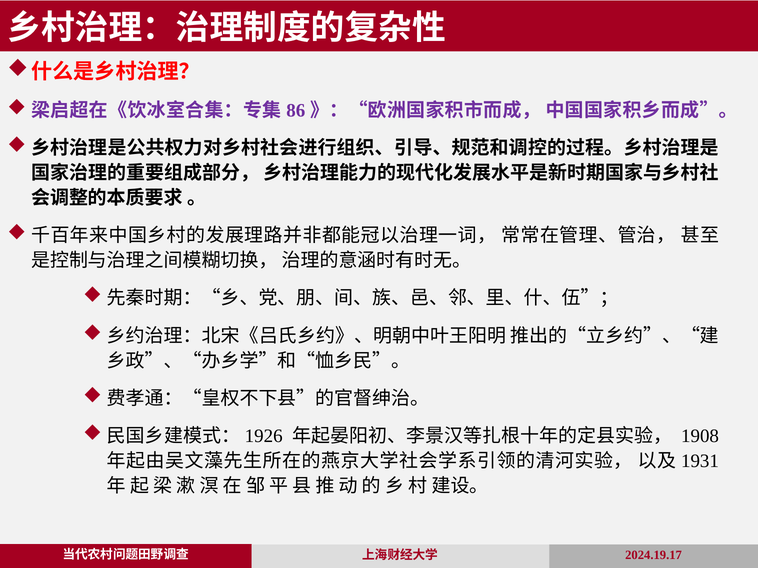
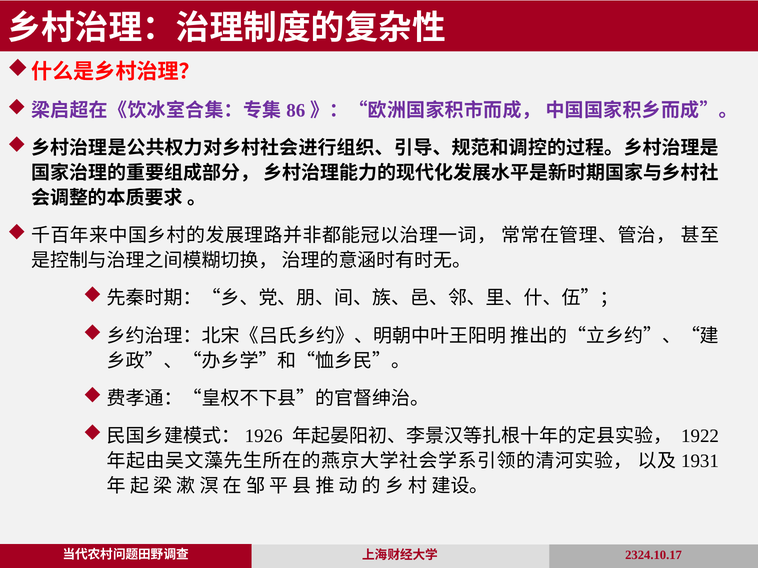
1908: 1908 -> 1922 (700, 436)
2024.19.17: 2024.19.17 -> 2324.10.17 (654, 556)
